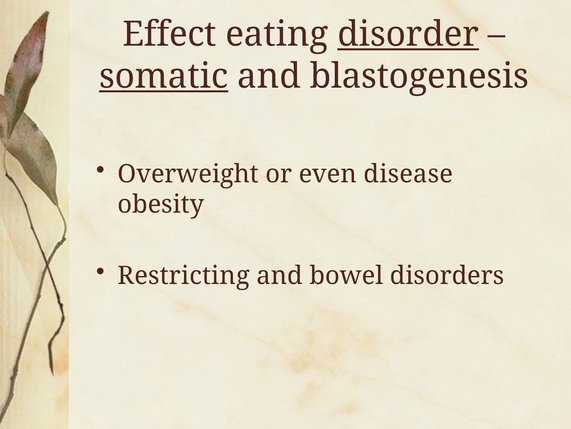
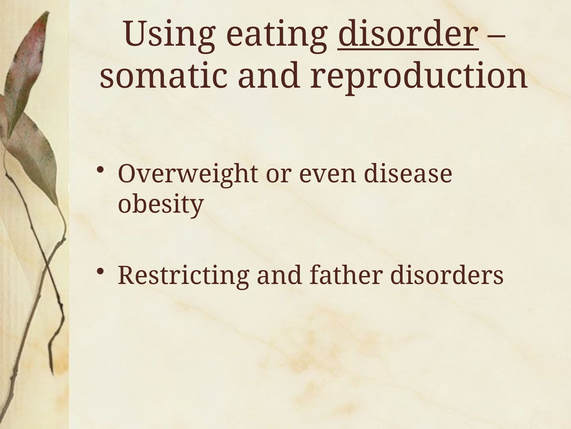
Effect: Effect -> Using (169, 34)
somatic underline: present -> none (164, 76)
blastogenesis: blastogenesis -> reproduction (419, 76)
bowel: bowel -> father (346, 275)
